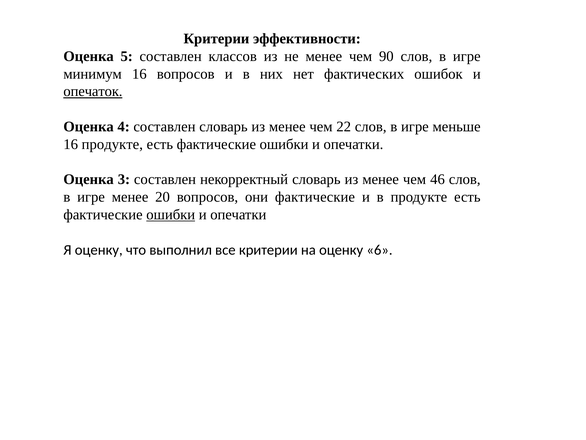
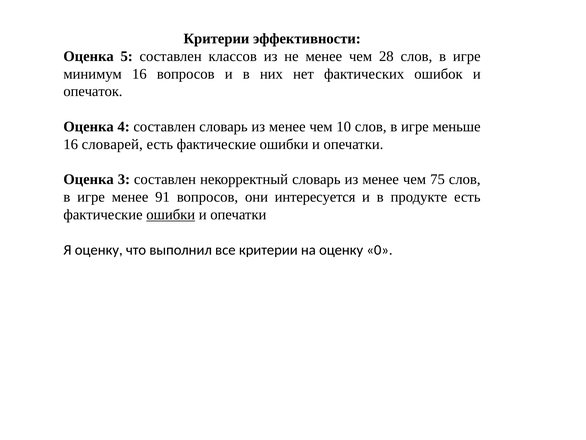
90: 90 -> 28 (386, 56)
опечаток underline: present -> none (93, 91)
22: 22 -> 10 (344, 127)
16 продукте: продукте -> словарей (112, 144)
46: 46 -> 75 (438, 179)
20: 20 -> 91 (163, 197)
они фактические: фактические -> интересуется (315, 197)
6: 6 -> 0 (380, 250)
